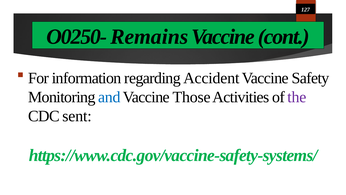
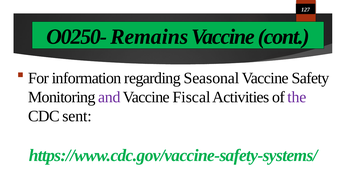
Accident: Accident -> Seasonal (211, 78)
and colour: blue -> purple (109, 97)
Those: Those -> Fiscal (192, 97)
